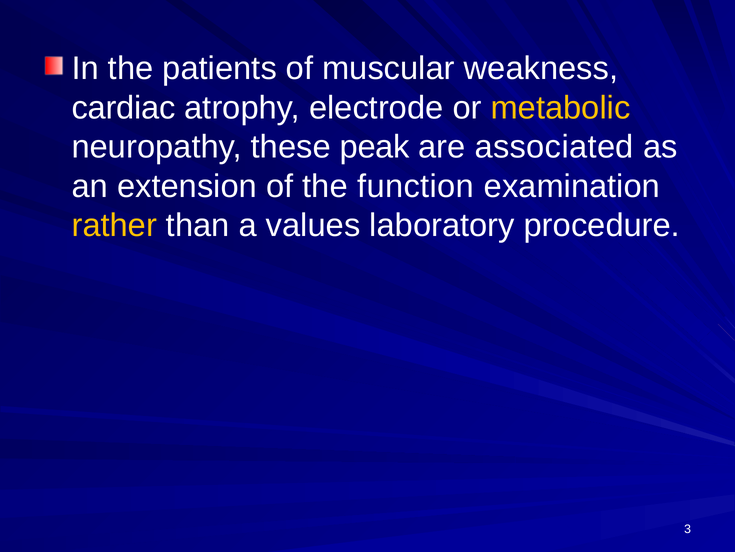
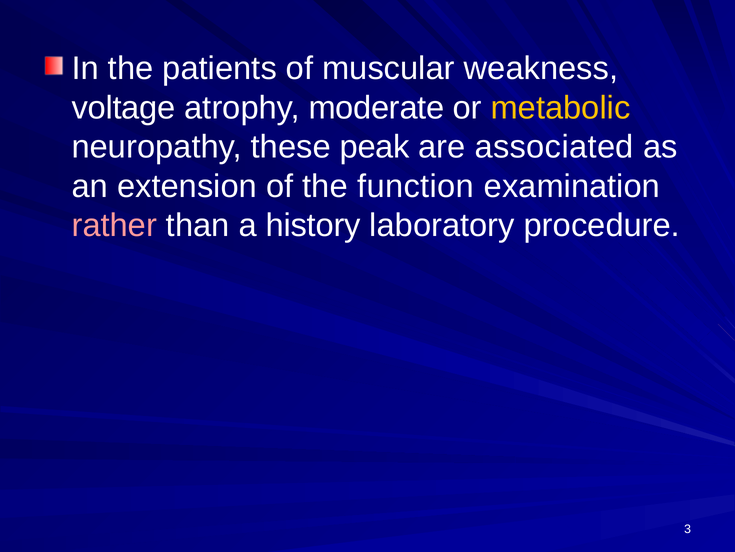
cardiac: cardiac -> voltage (124, 108)
electrode: electrode -> moderate (376, 108)
rather colour: yellow -> pink (114, 225)
values: values -> history (313, 225)
